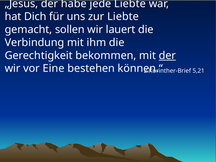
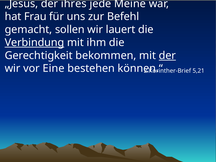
habe: habe -> ihres (74, 4)
jede Liebte: Liebte -> Meine (130, 4)
Dich: Dich -> Frau (35, 17)
zur Liebte: Liebte -> Befehl (123, 17)
Verbindung underline: none -> present (34, 43)
